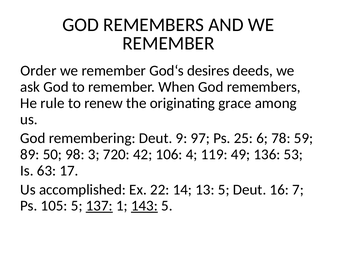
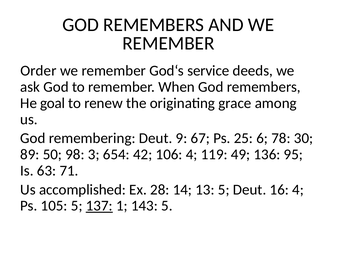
desires: desires -> service (208, 71)
rule: rule -> goal (53, 103)
97: 97 -> 67 (200, 138)
59: 59 -> 30 (304, 138)
720: 720 -> 654 (116, 154)
53: 53 -> 95 (293, 154)
17: 17 -> 71 (69, 171)
22: 22 -> 28 (160, 189)
16 7: 7 -> 4 (298, 189)
143 underline: present -> none (144, 206)
